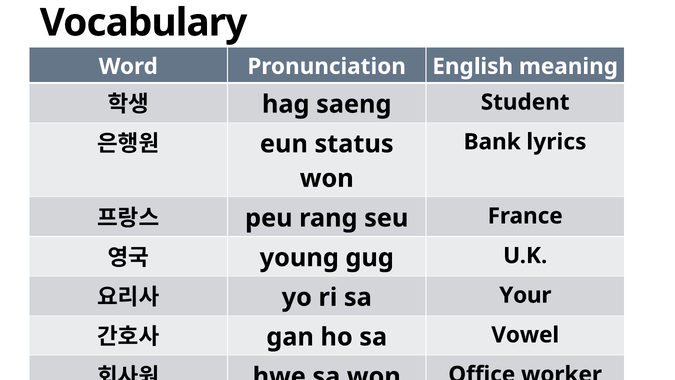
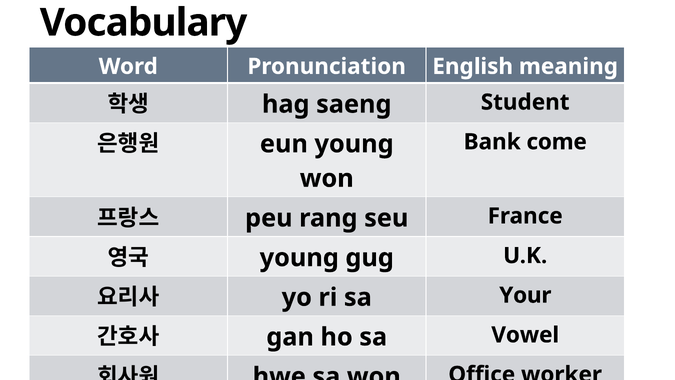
eun status: status -> young (354, 144)
lyrics: lyrics -> come (557, 142)
